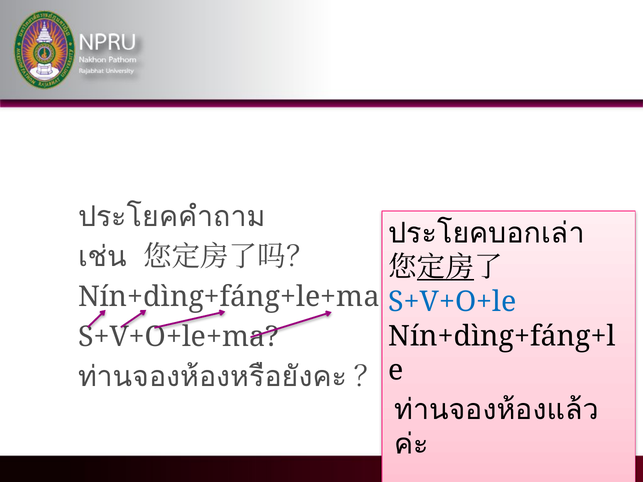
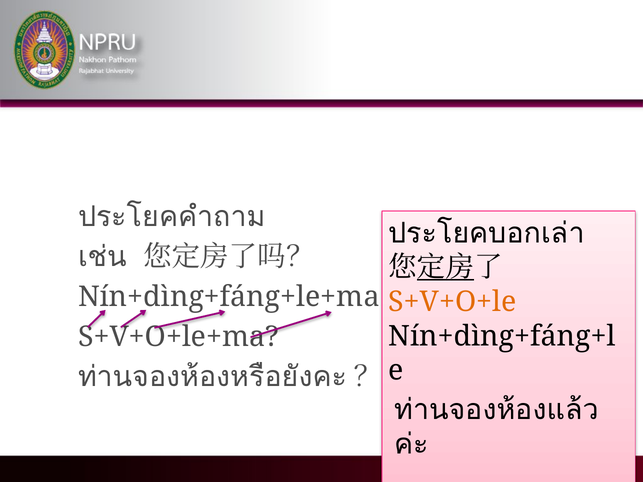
S+V+O+le colour: blue -> orange (452, 302)
